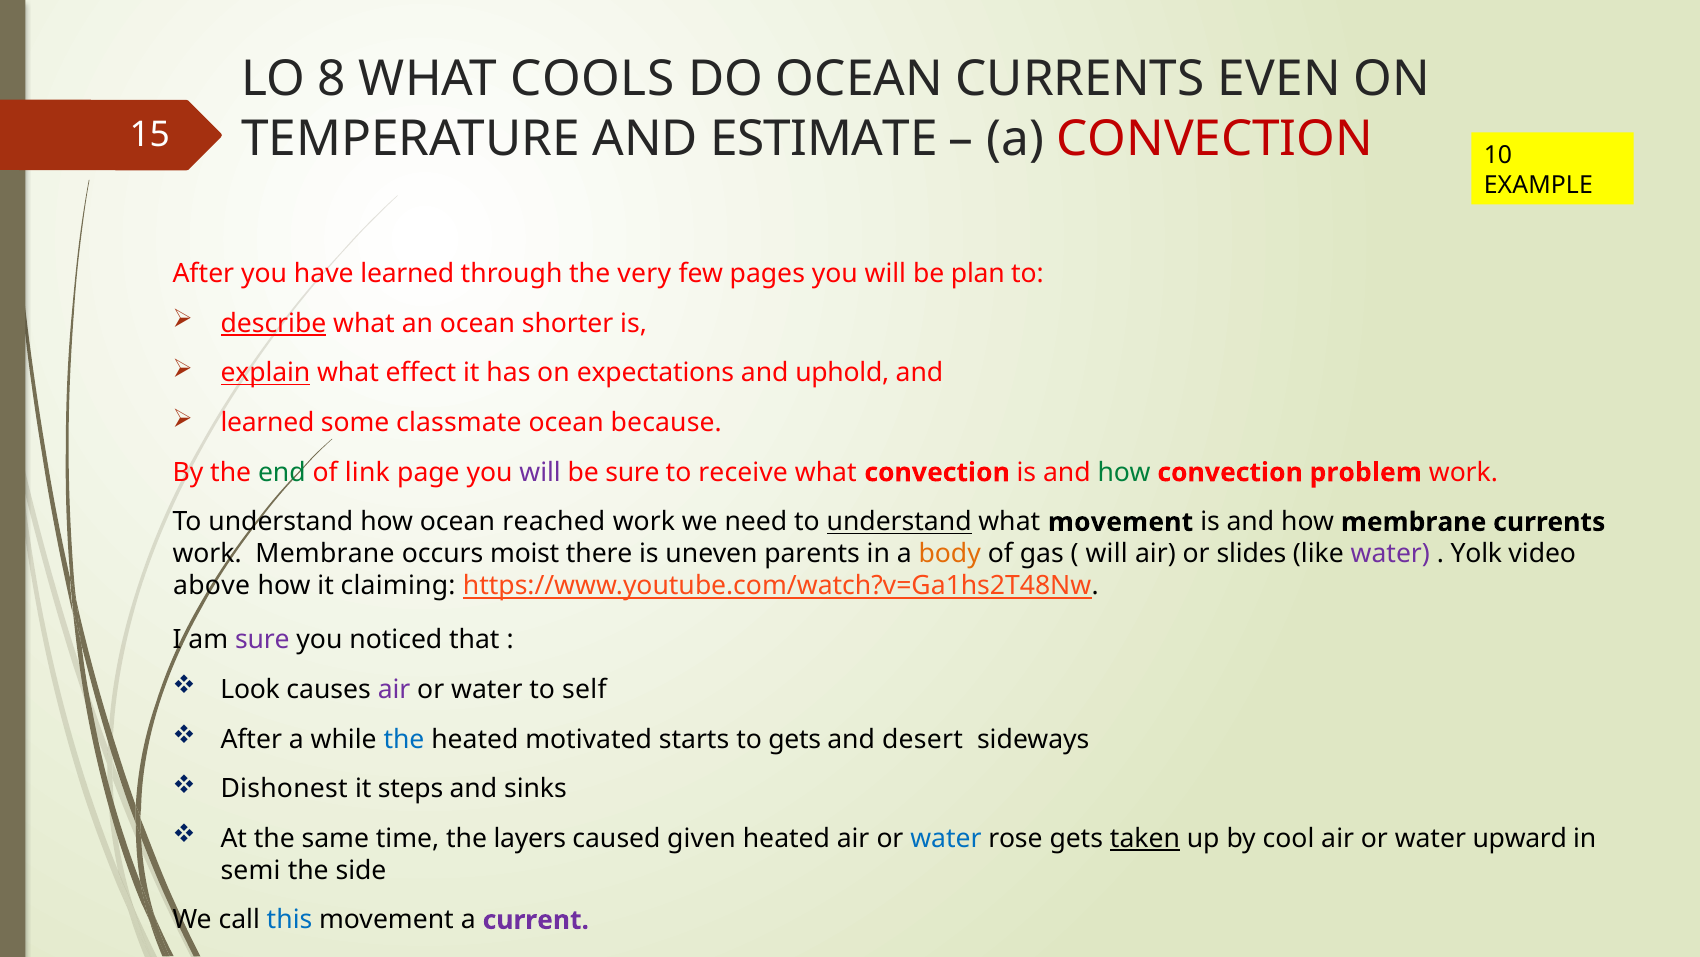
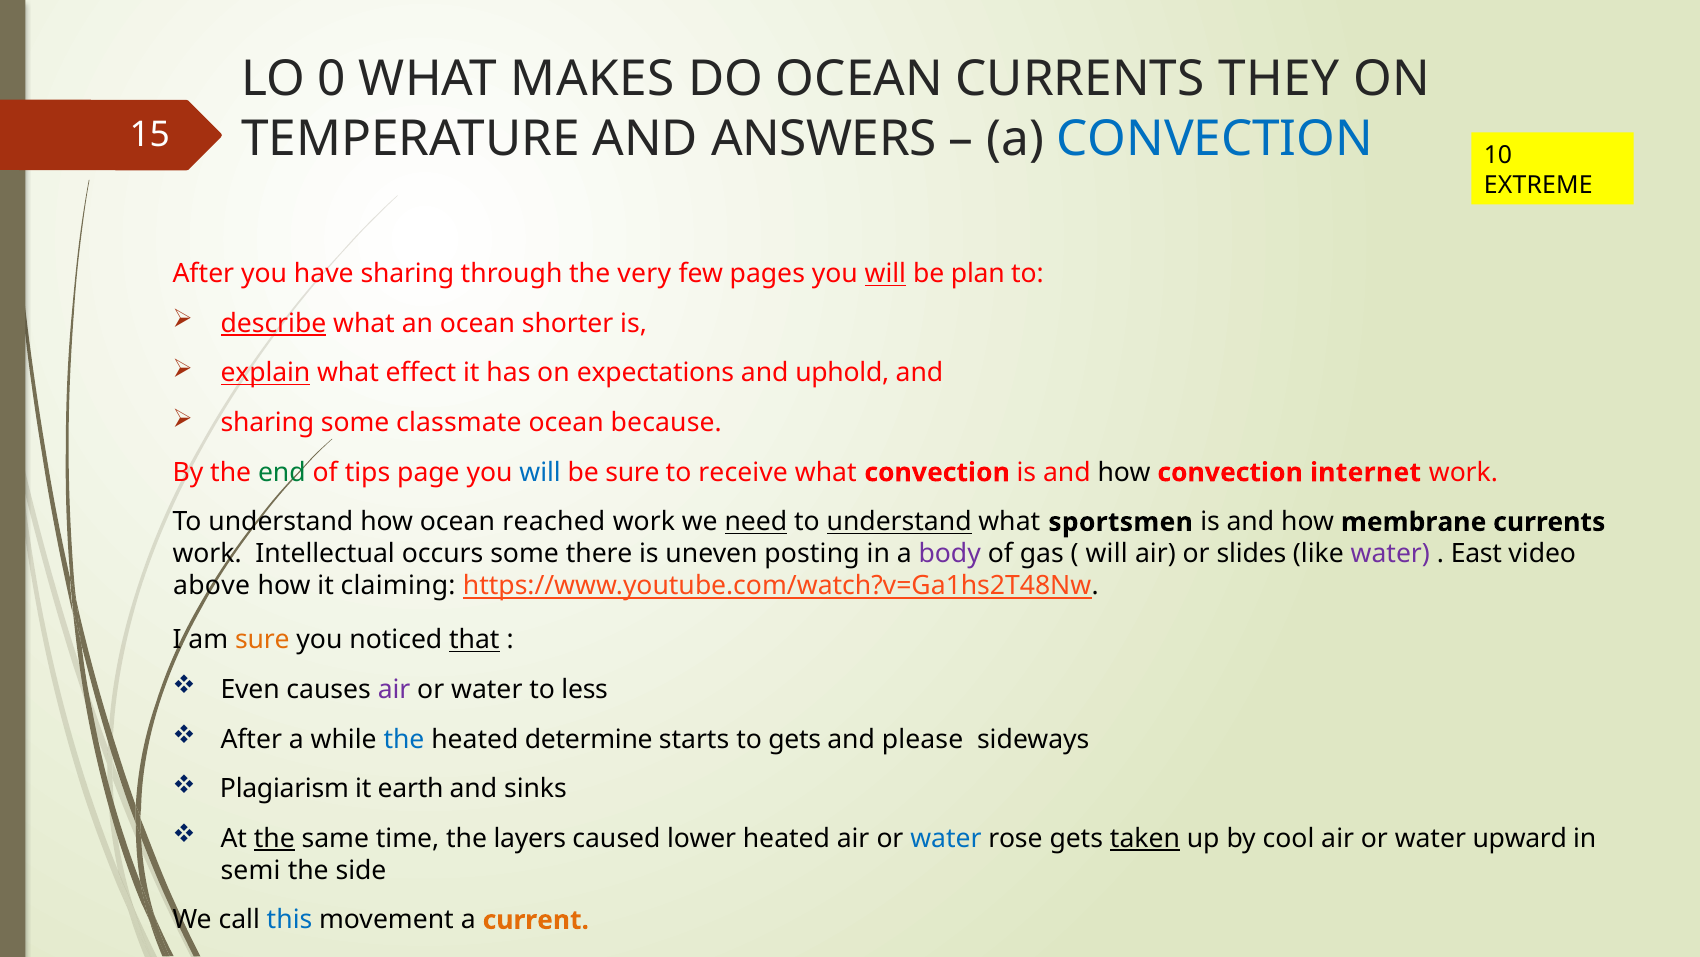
8: 8 -> 0 (332, 79)
COOLS: COOLS -> MAKES (593, 79)
EVEN: EVEN -> THEY (1279, 79)
ESTIMATE: ESTIMATE -> ANSWERS (824, 139)
CONVECTION colour: red -> blue (1215, 139)
EXAMPLE: EXAMPLE -> EXTREME (1538, 185)
have learned: learned -> sharing (407, 274)
will underline: none -> present (885, 274)
learned: learned -> sharing (267, 423)
link: link -> tips (368, 472)
will colour: purple -> blue (540, 472)
how colour: green -> black (1124, 472)
problem: problem -> internet (1366, 472)
need underline: none -> present (756, 522)
what movement: movement -> sportsmen (1121, 522)
work Membrane: Membrane -> Intellectual (325, 554)
occurs moist: moist -> some (525, 554)
parents: parents -> posting (812, 554)
body colour: orange -> purple (950, 554)
Yolk: Yolk -> East (1476, 554)
sure colour: purple -> orange (262, 640)
that underline: none -> present (474, 640)
Look: Look -> Even (250, 689)
self: self -> less (585, 689)
motivated: motivated -> determine (589, 739)
desert: desert -> please (923, 739)
Dishonest: Dishonest -> Plagiarism (284, 788)
steps: steps -> earth (411, 788)
the underline: none -> present (274, 838)
given: given -> lower (702, 838)
current colour: purple -> orange (536, 919)
